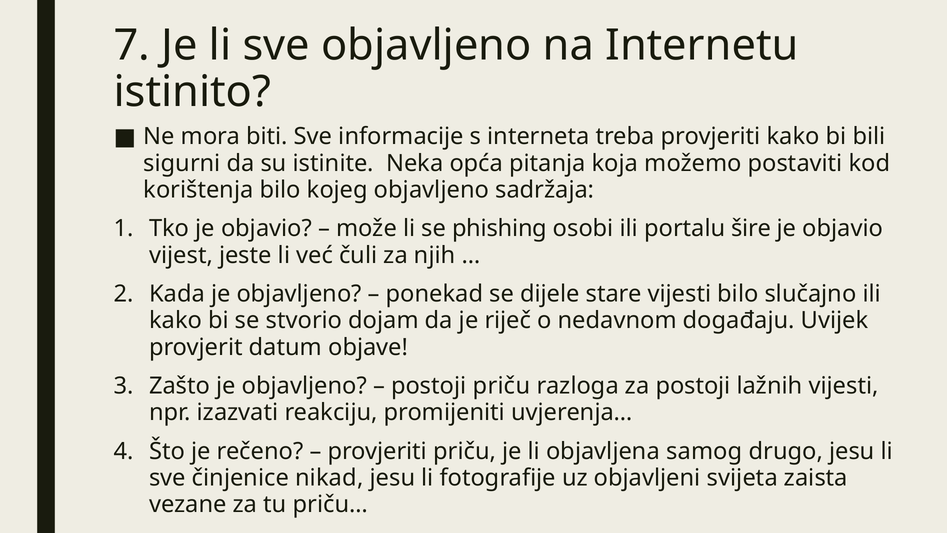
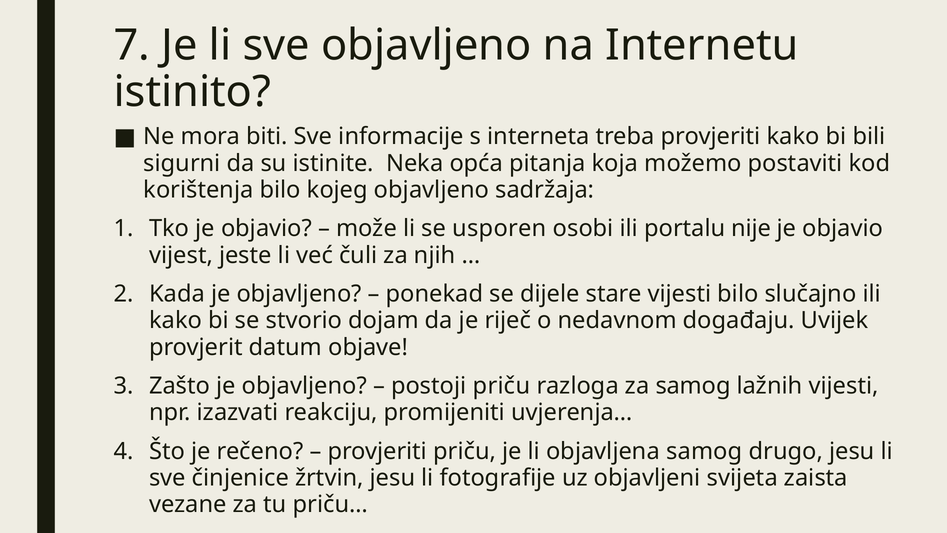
phishing: phishing -> usporen (499, 228)
šire: šire -> nije (751, 228)
za postoji: postoji -> samog (693, 386)
nikad: nikad -> žrtvin (329, 478)
